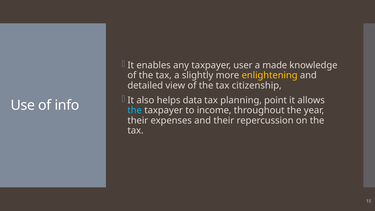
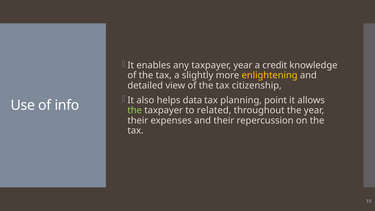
taxpayer user: user -> year (243, 65)
made: made -> credit (275, 65)
the colour: light blue -> light green (135, 110)
income: income -> related (214, 110)
